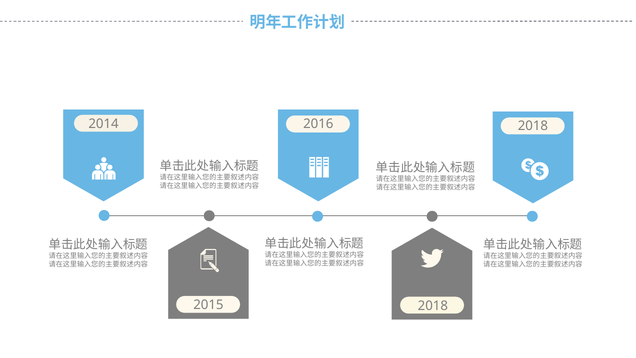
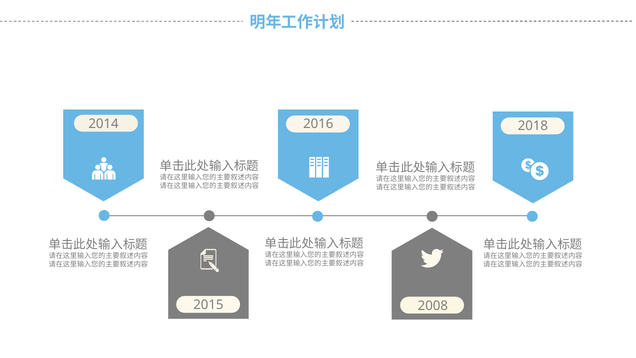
2018: 2018 -> 2008 (433, 306)
